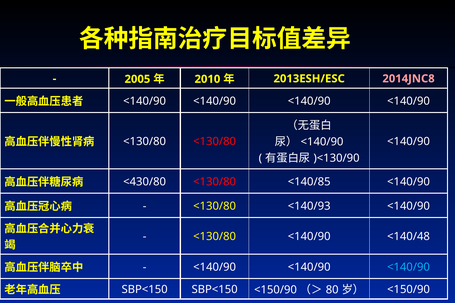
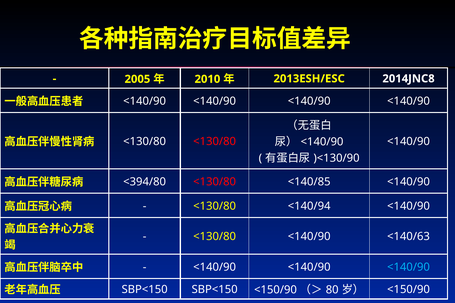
2014JNC8 colour: pink -> white (409, 79)
<430/80: <430/80 -> <394/80 (145, 182)
<140/93: <140/93 -> <140/94 (309, 206)
<140/48: <140/48 -> <140/63 (409, 237)
